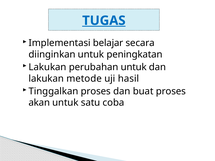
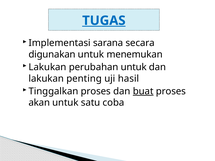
belajar: belajar -> sarana (108, 43)
diinginkan: diinginkan -> digunakan (52, 55)
peningkatan: peningkatan -> menemukan (135, 55)
metode: metode -> penting (84, 79)
buat underline: none -> present (143, 91)
